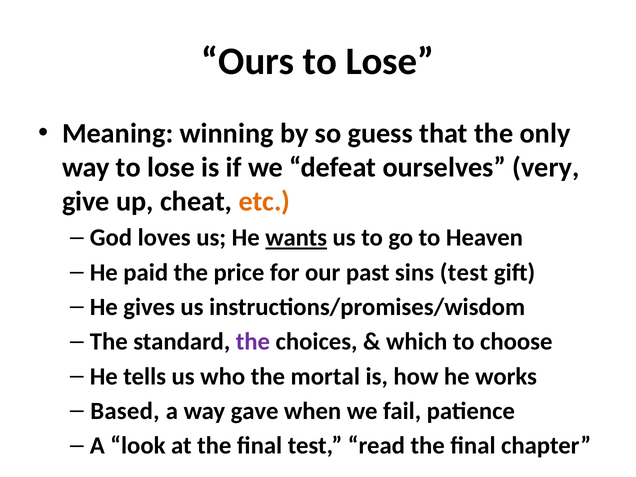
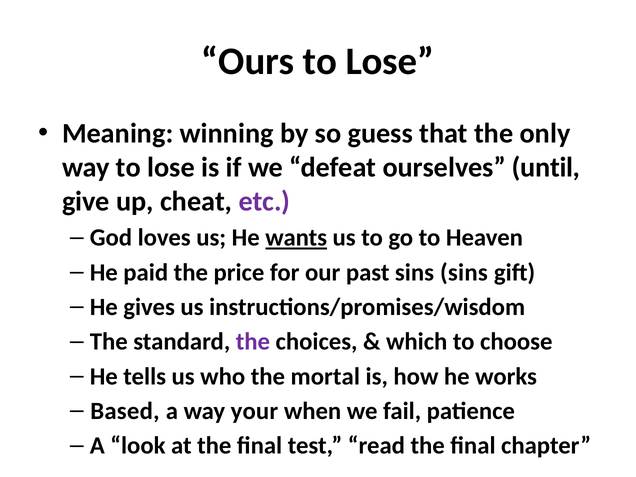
very: very -> until (546, 167)
etc colour: orange -> purple (264, 201)
sins test: test -> sins (464, 272)
gave: gave -> your (254, 411)
